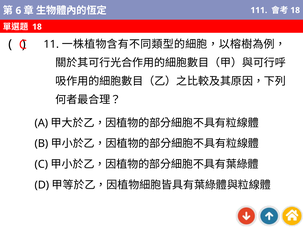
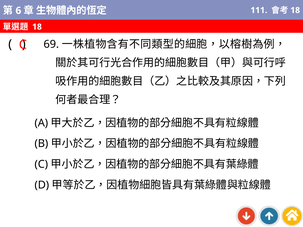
11: 11 -> 69 (51, 44)
